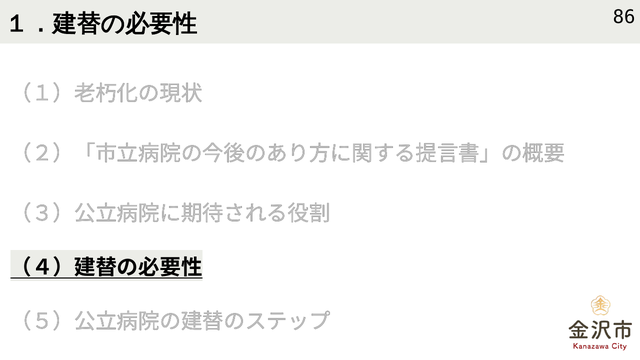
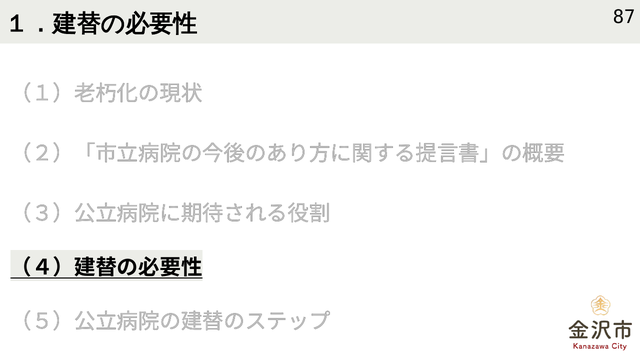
86: 86 -> 87 (624, 17)
